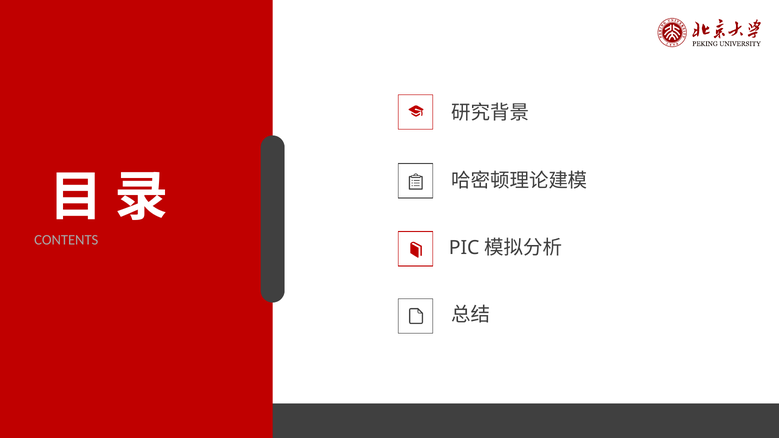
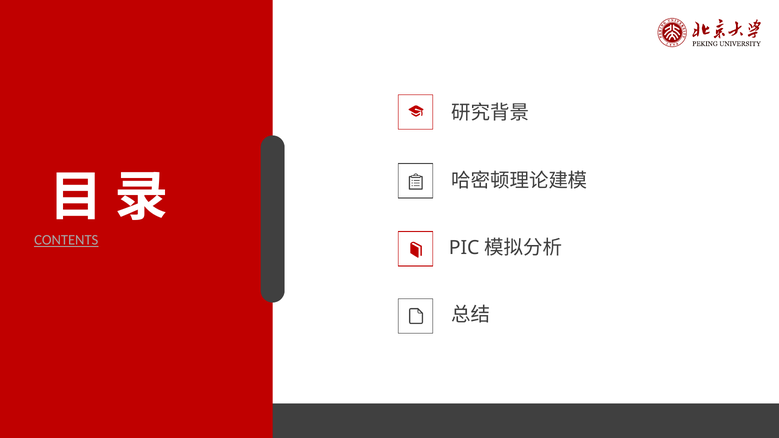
CONTENTS underline: none -> present (66, 240)
